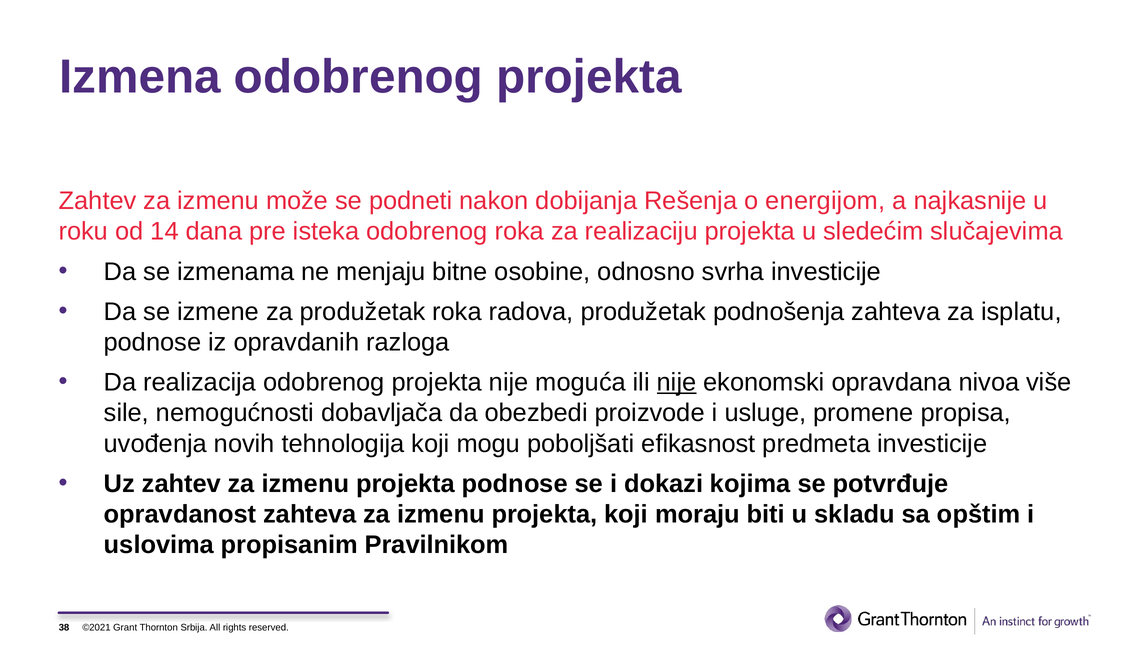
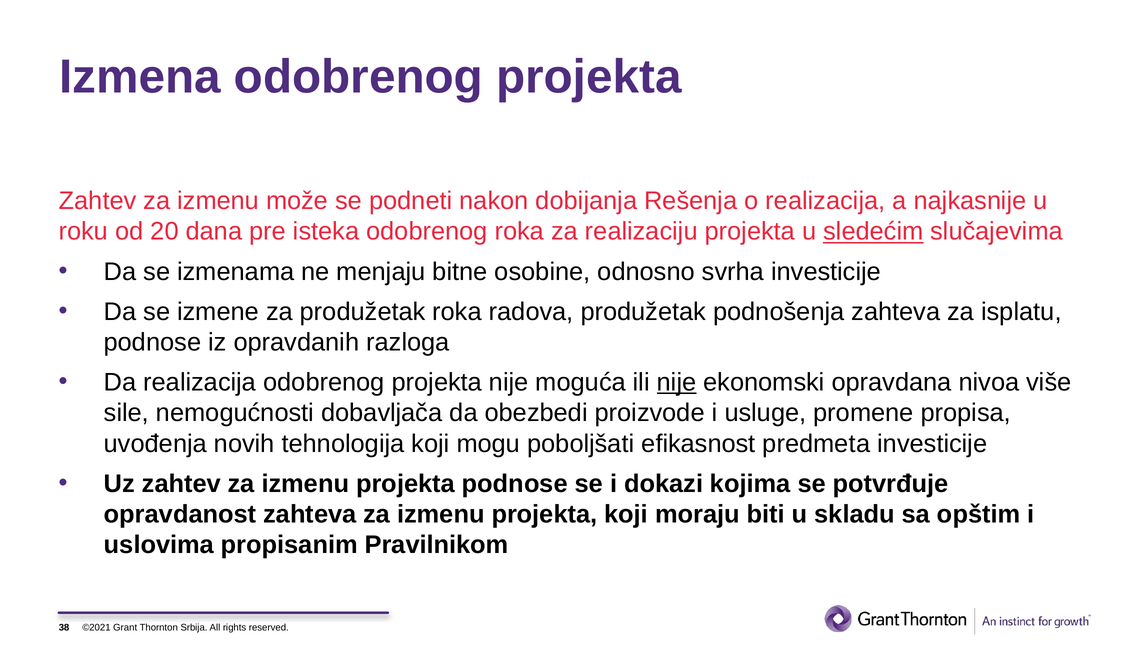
o energijom: energijom -> realizacija (825, 201)
14: 14 -> 20 (165, 231)
sledećim underline: none -> present (873, 231)
